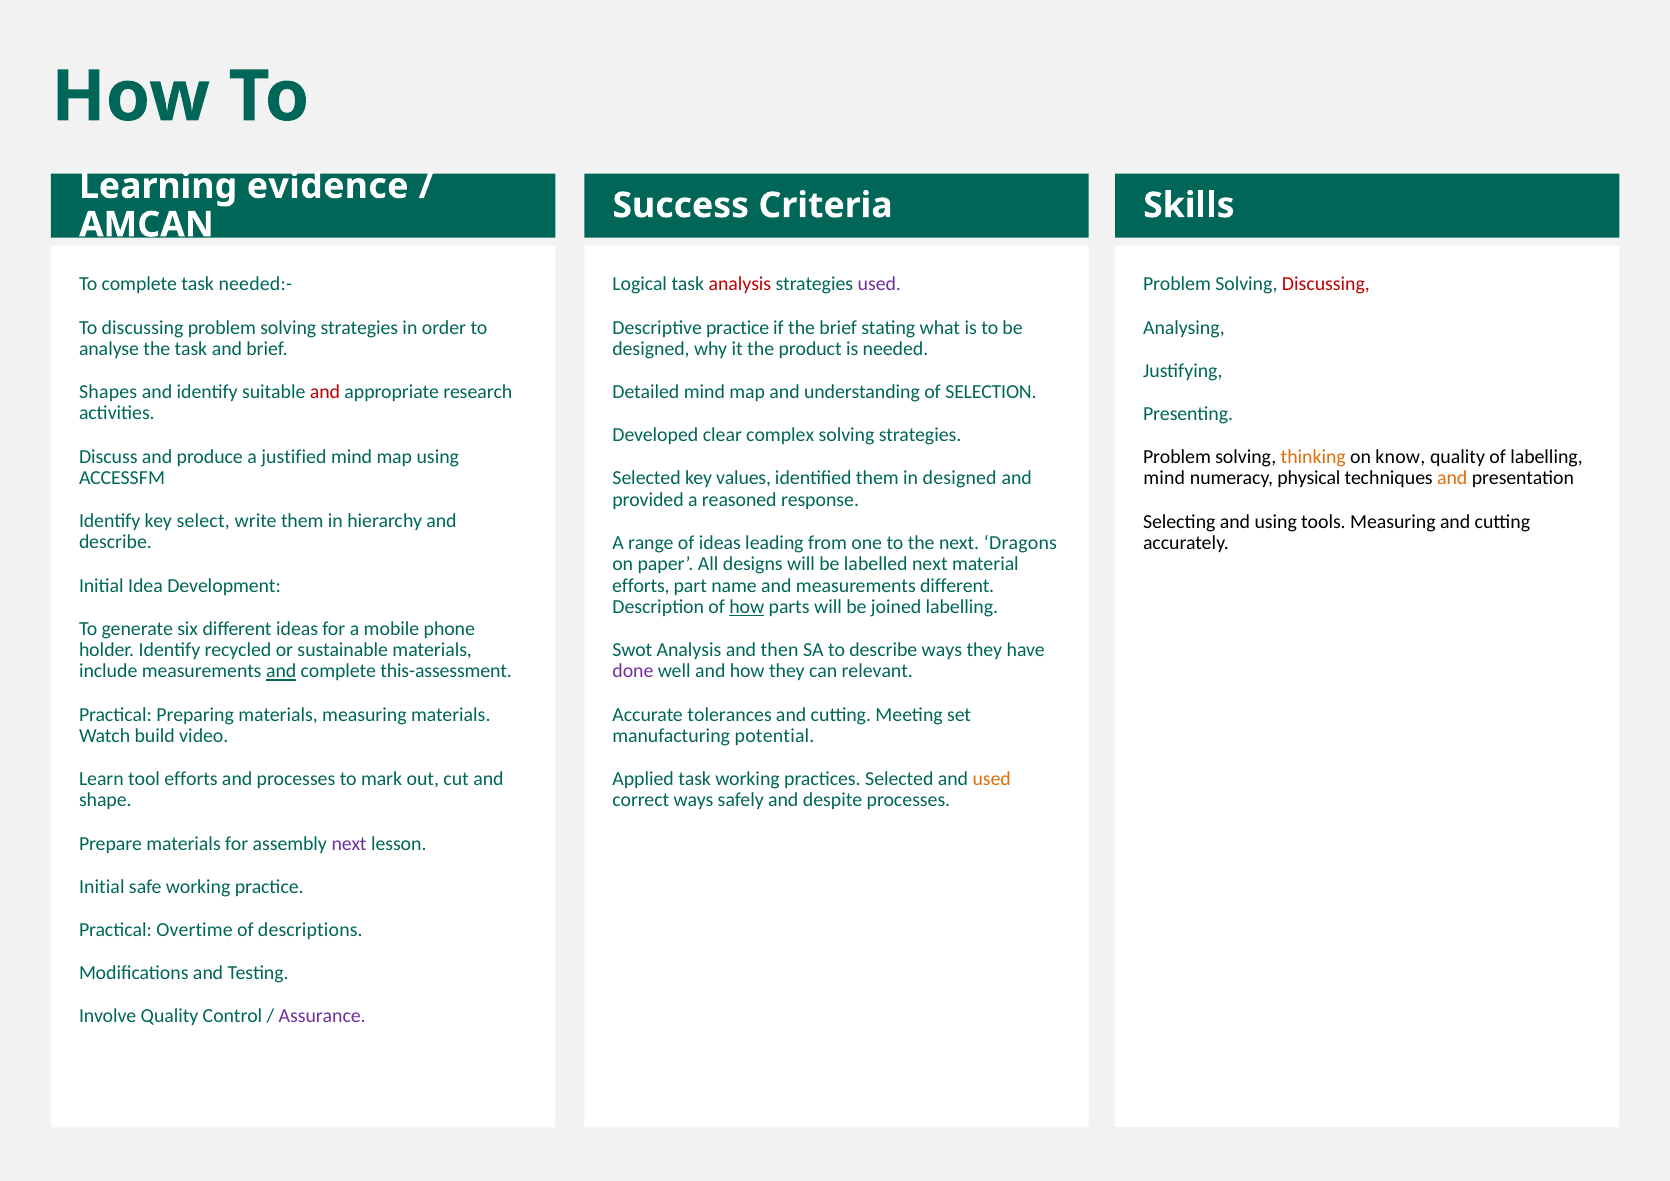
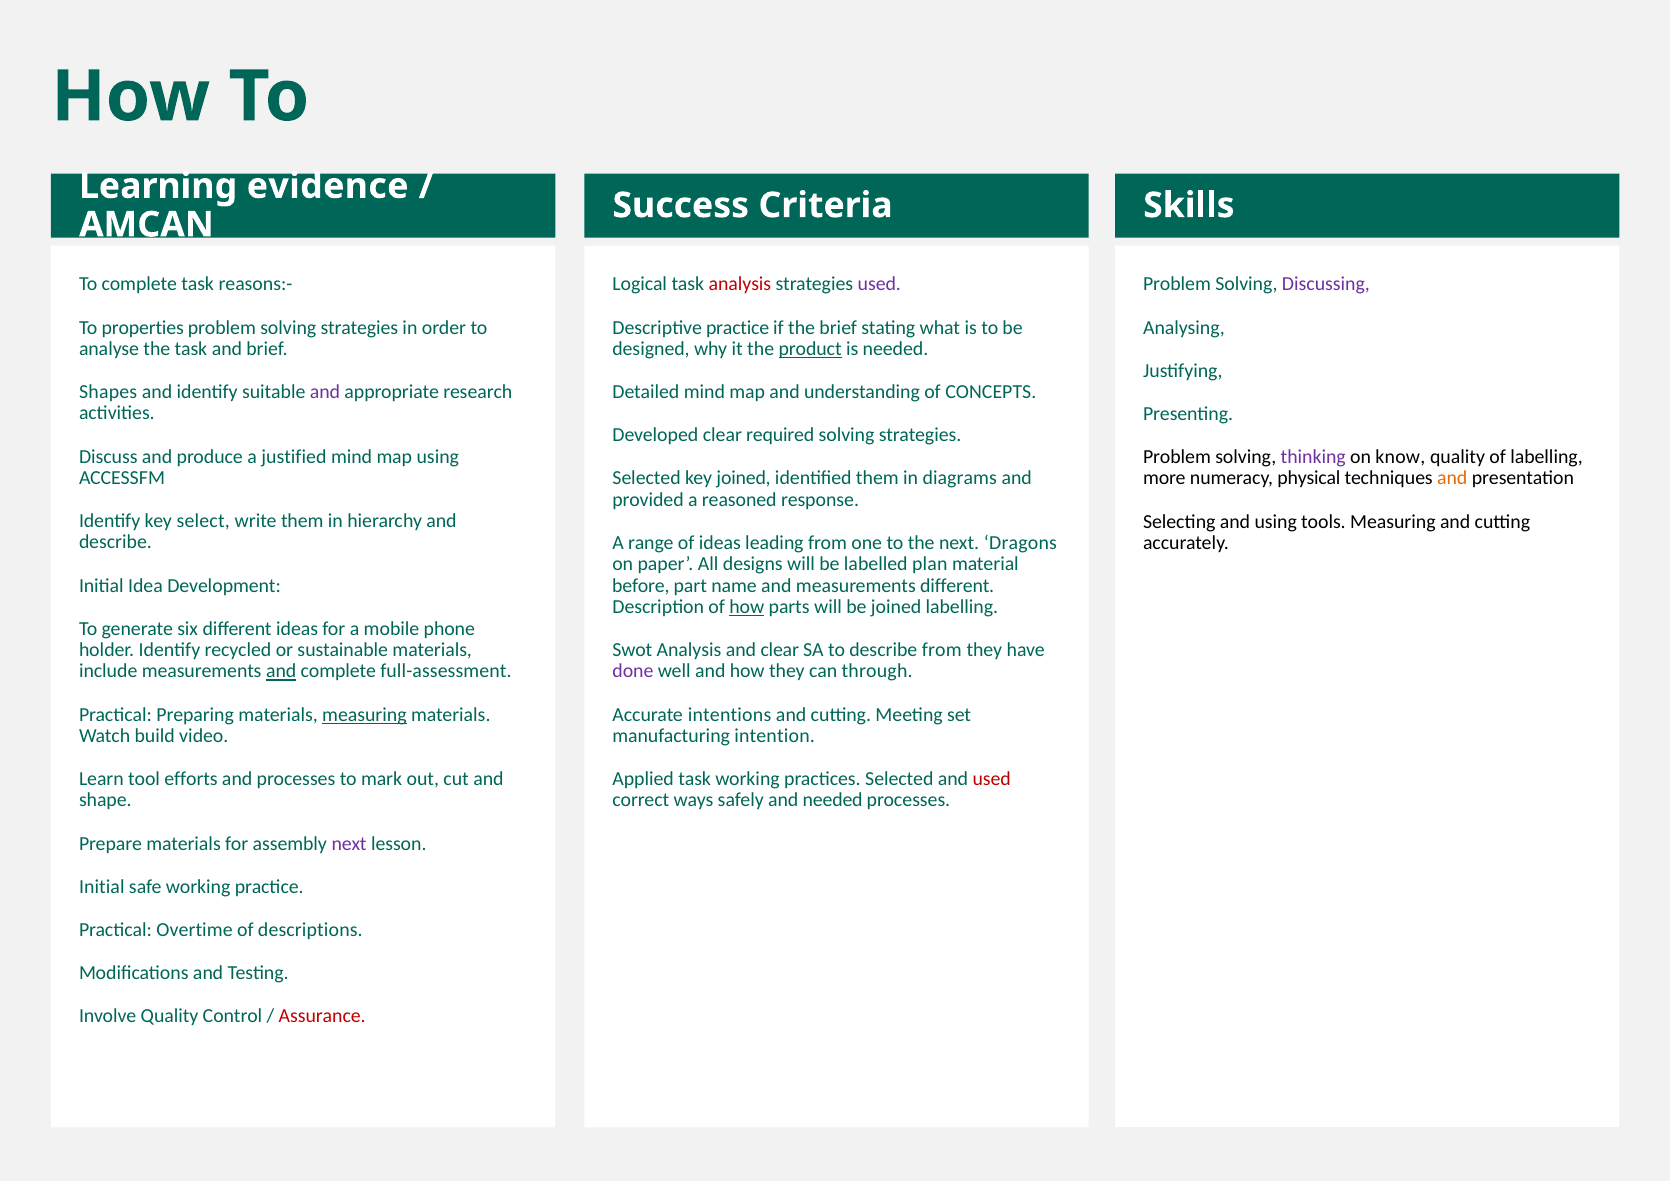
needed:-: needed:- -> reasons:- (255, 284)
Discussing colour: red -> purple (1326, 284)
To discussing: discussing -> properties (143, 327)
product underline: none -> present (810, 349)
and colour: red -> purple (325, 392)
SELECTION: SELECTION -> CONCEPTS (991, 392)
complex: complex -> required (780, 435)
thinking colour: orange -> purple (1313, 457)
key values: values -> joined (744, 478)
in designed: designed -> diagrams (960, 478)
mind: mind -> more (1164, 478)
labelled next: next -> plan (930, 564)
efforts: efforts -> before (641, 585)
and then: then -> clear (780, 650)
describe ways: ways -> from (942, 650)
this-assessment: this-assessment -> full-assessment (446, 671)
relevant: relevant -> through (877, 671)
measuring underline: none -> present (364, 714)
tolerances: tolerances -> intentions (730, 714)
potential: potential -> intention (775, 736)
used colour: orange -> red (992, 779)
and despite: despite -> needed (833, 800)
Assurance colour: purple -> red (322, 1016)
